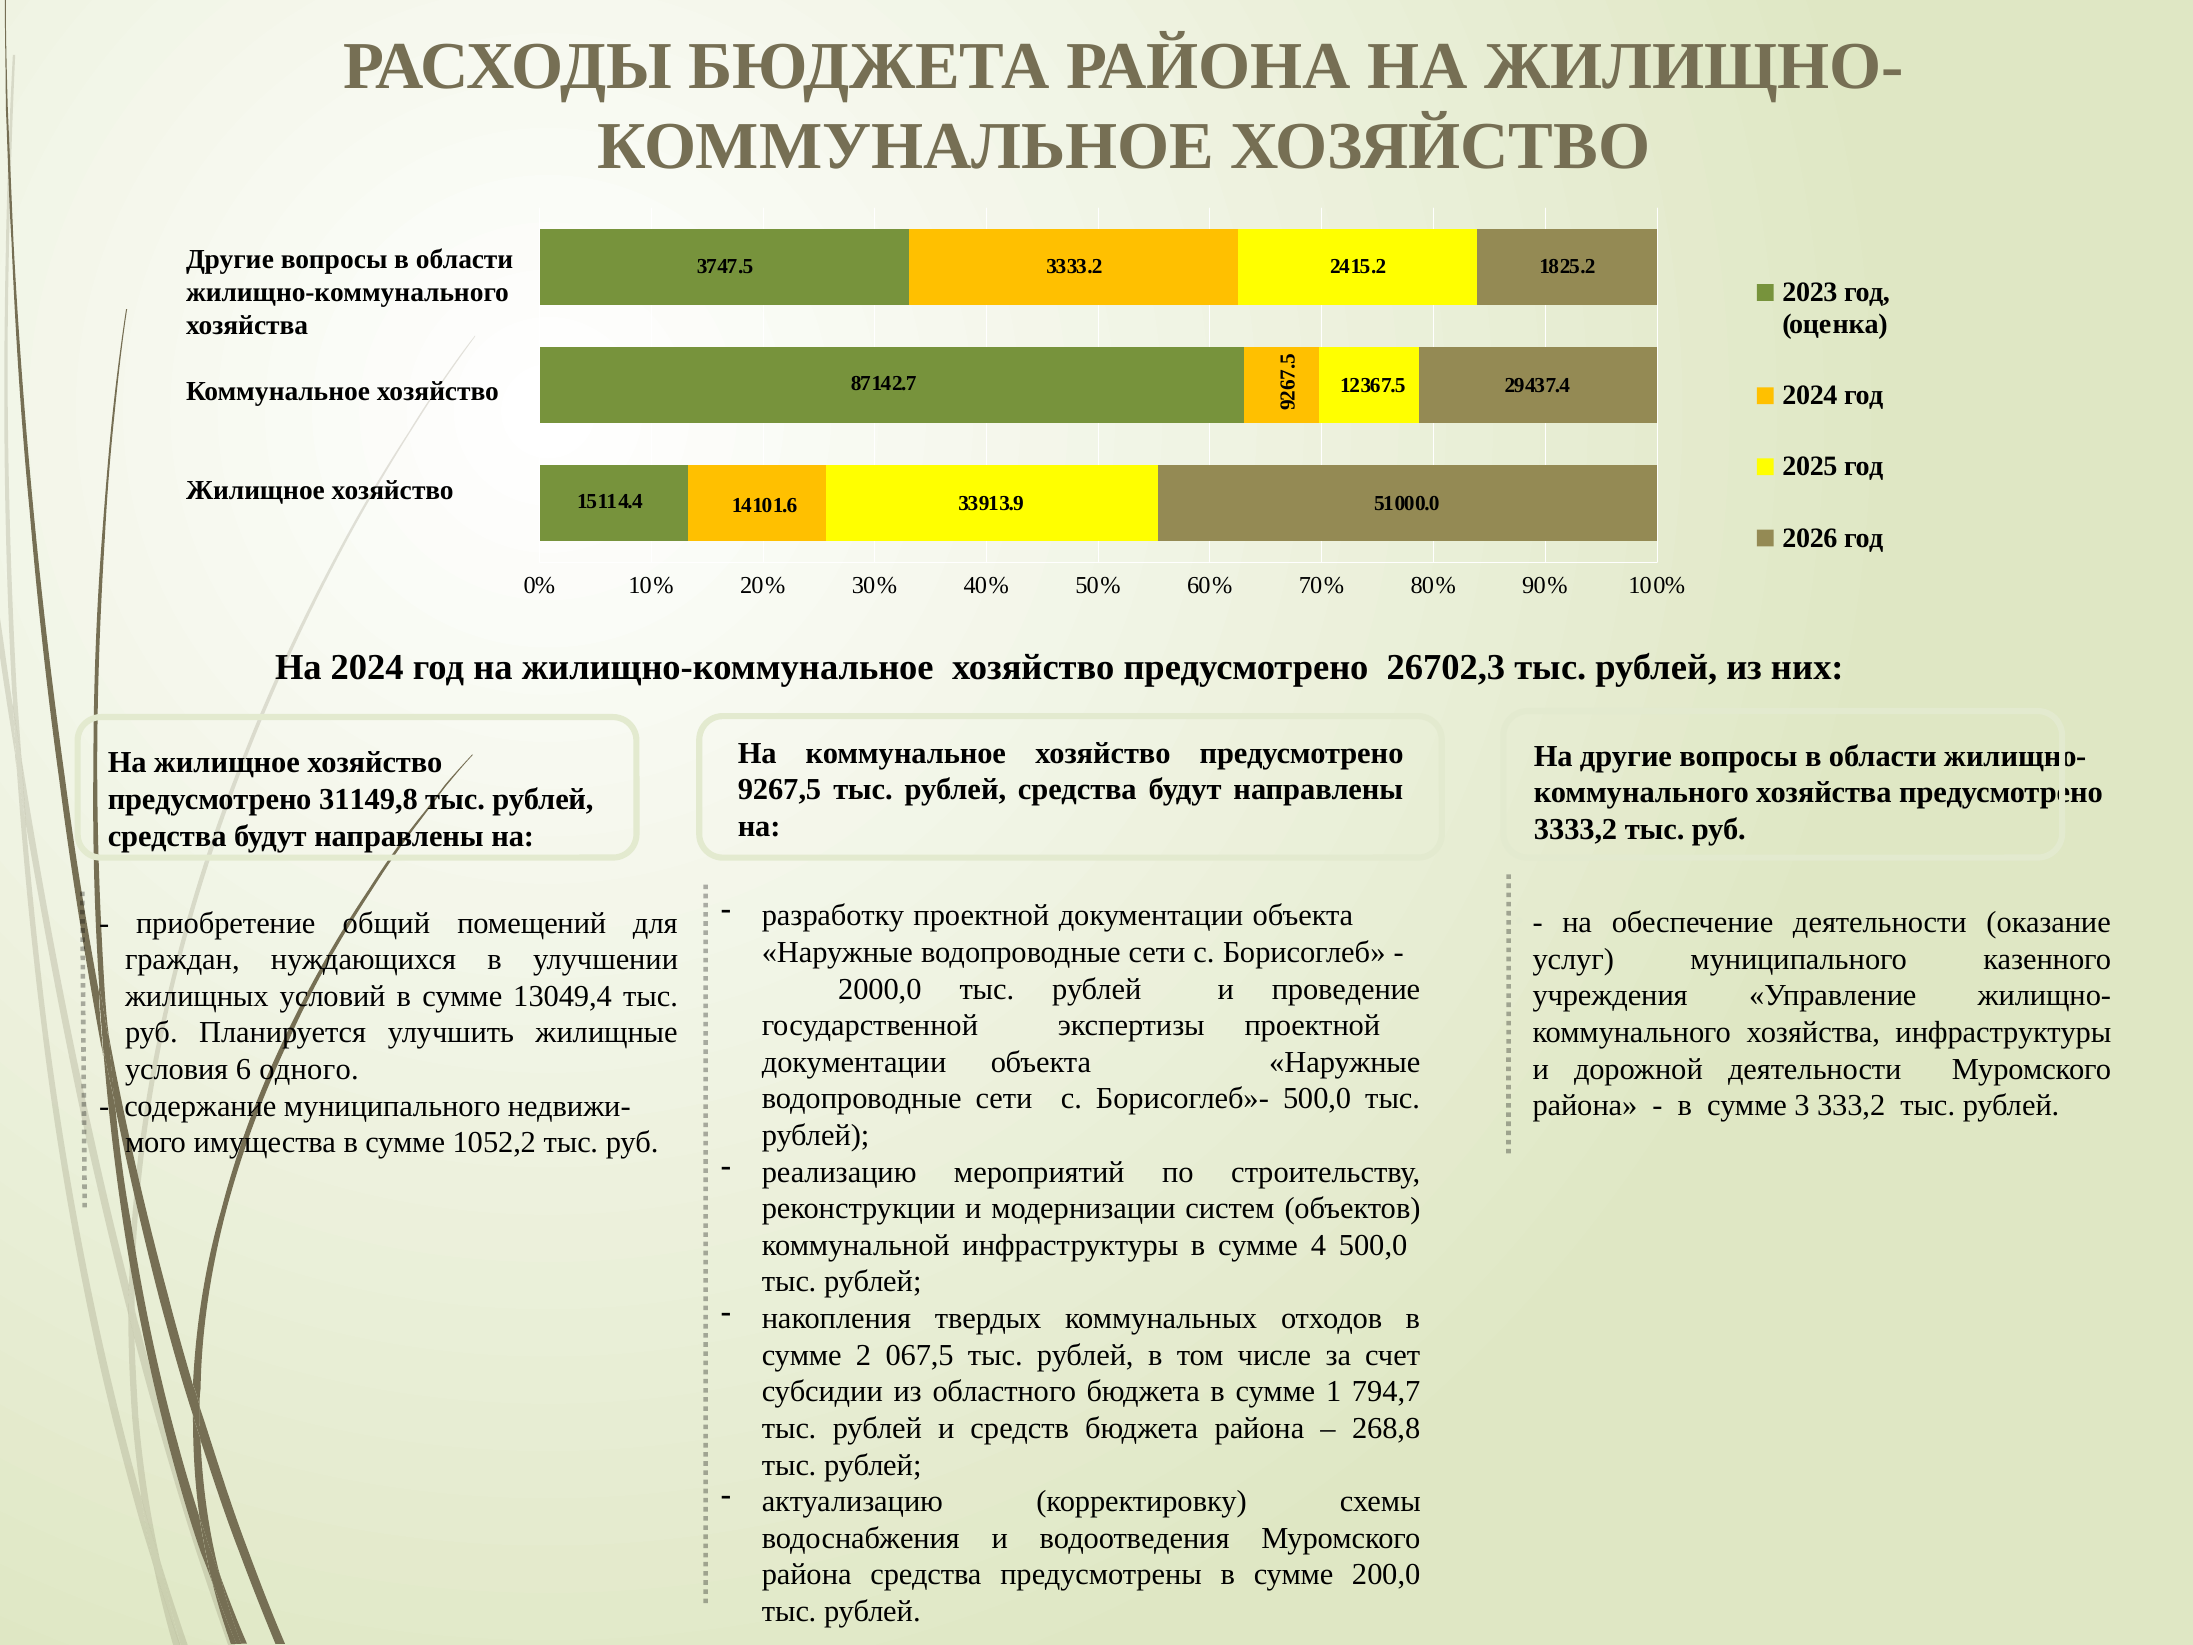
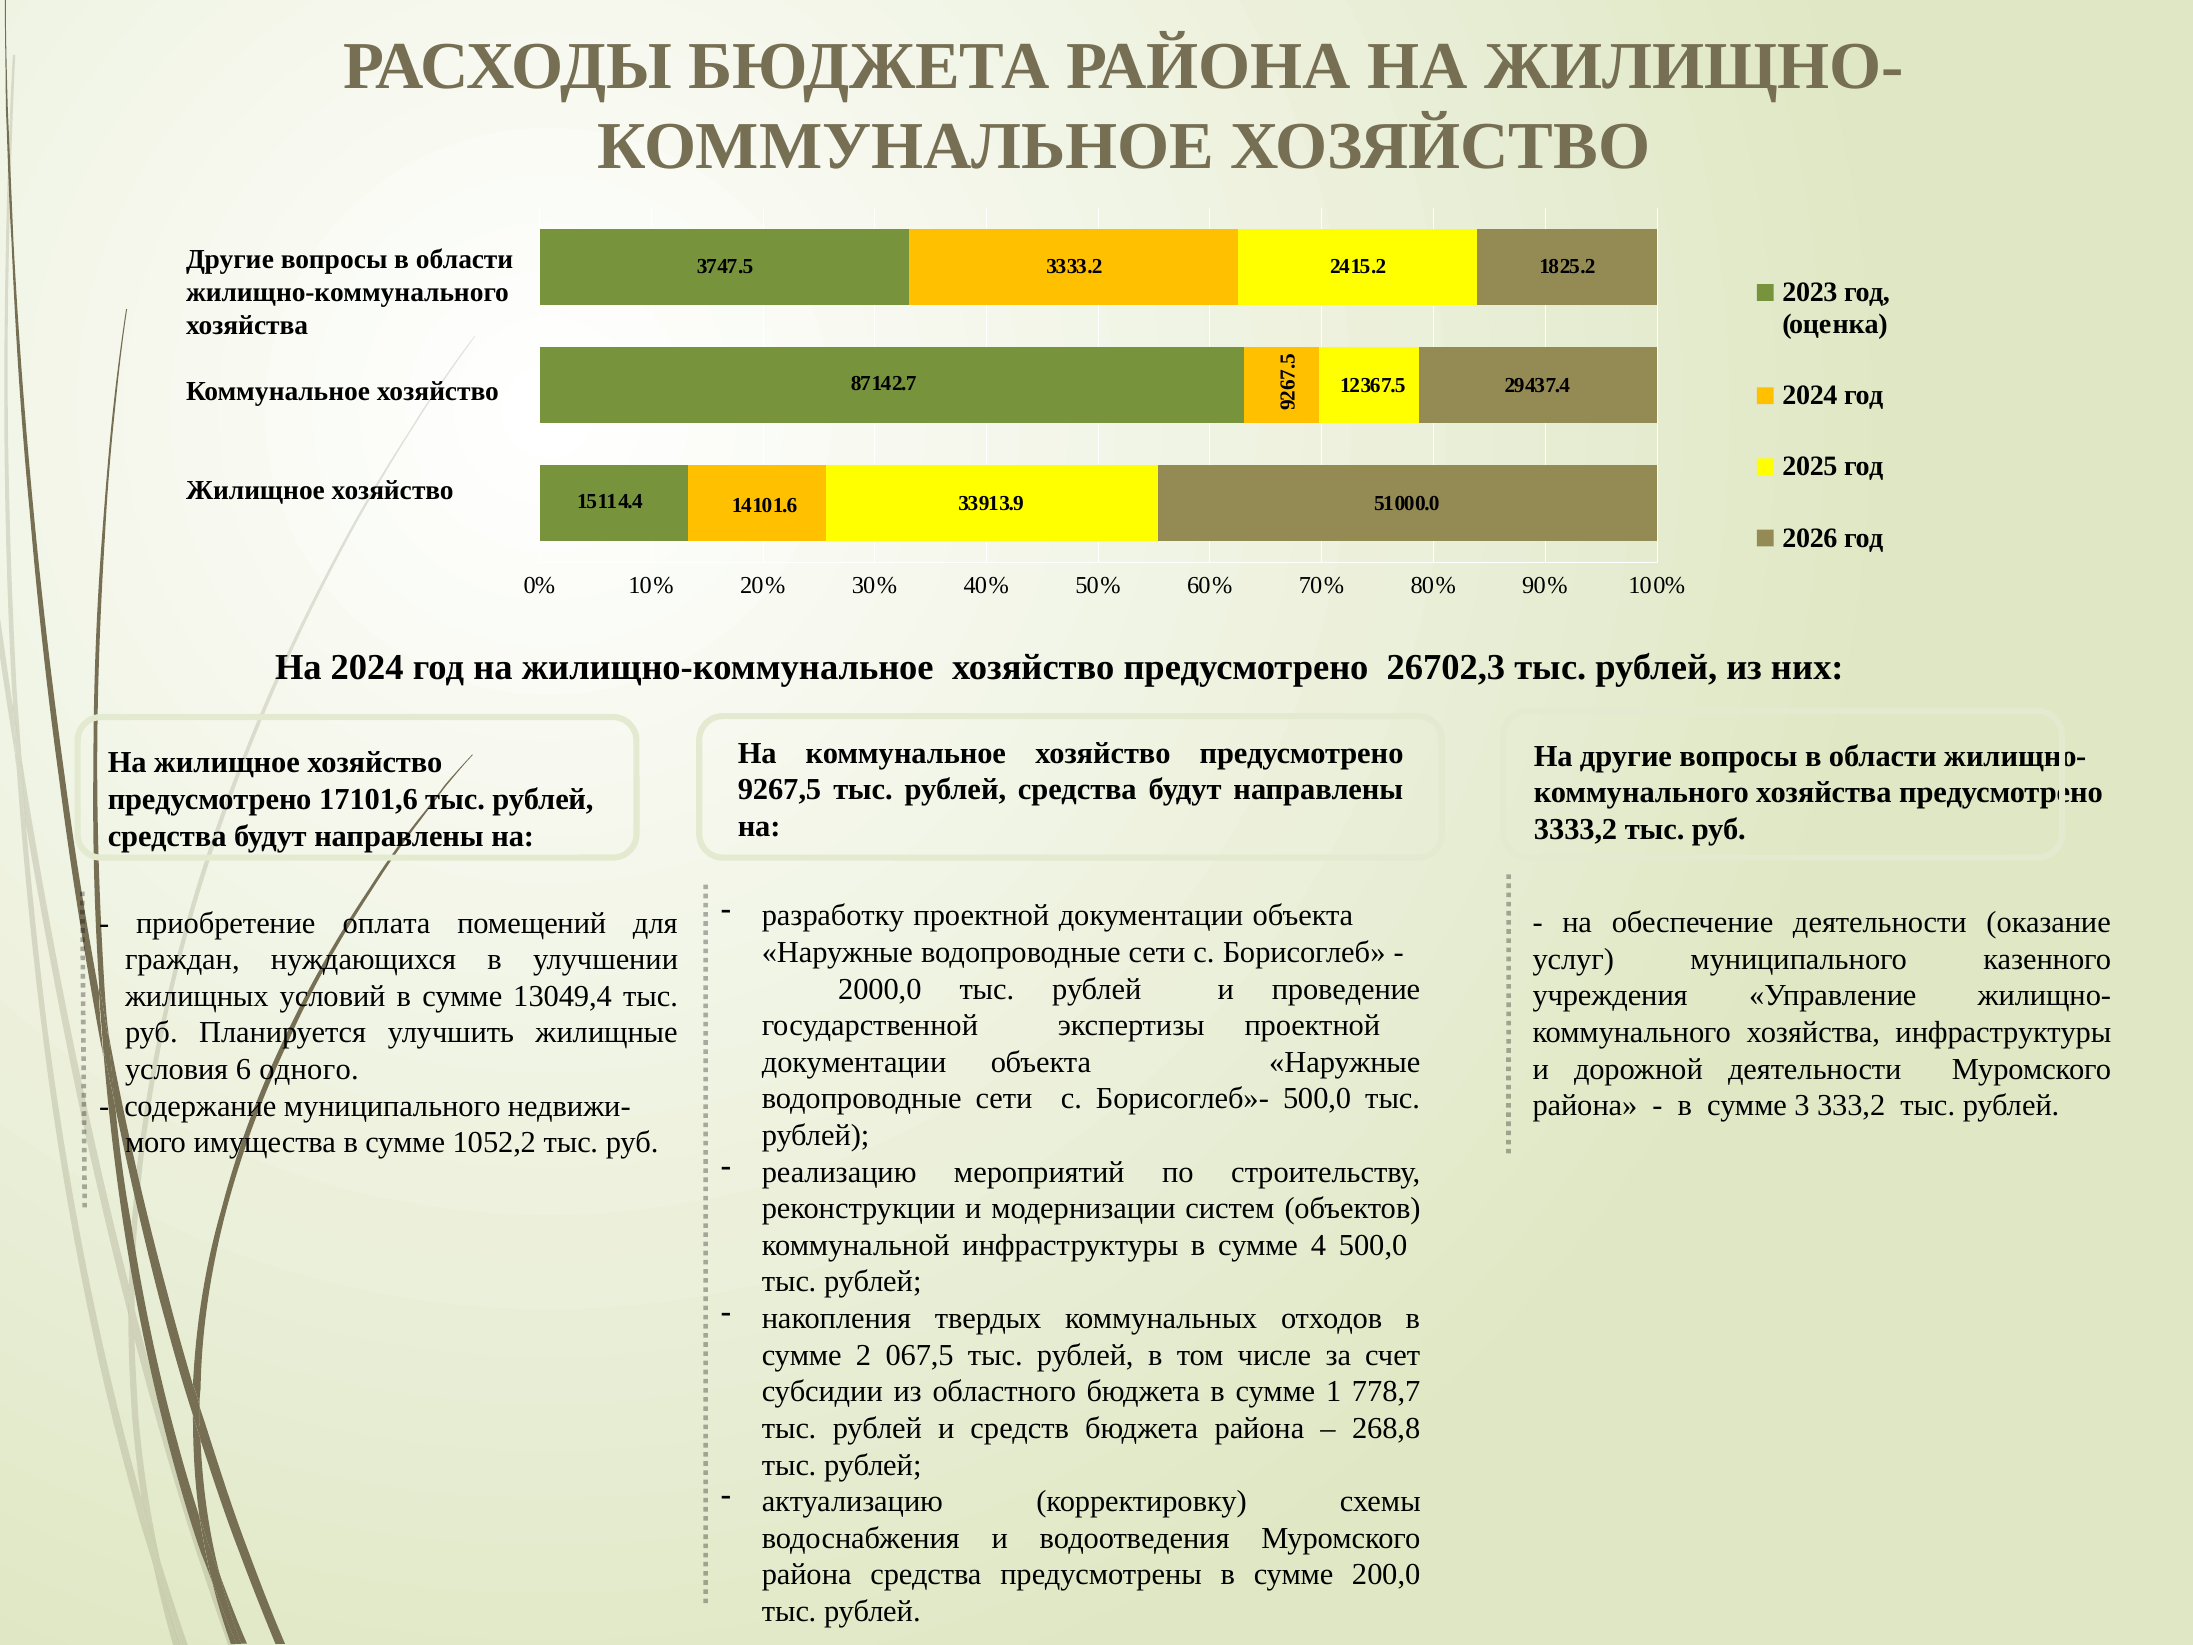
31149,8: 31149,8 -> 17101,6 (369, 799)
общий: общий -> оплата (386, 923)
794,7: 794,7 -> 778,7 (1386, 1392)
